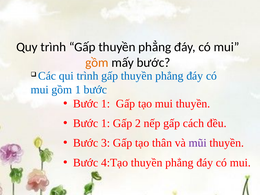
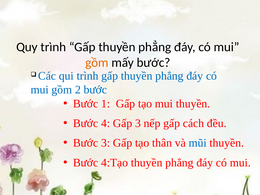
gồm 1: 1 -> 2 (78, 90)
1: 1 -> 4 (106, 123)
Gấp 2: 2 -> 3 (138, 123)
mũi colour: purple -> blue (198, 143)
